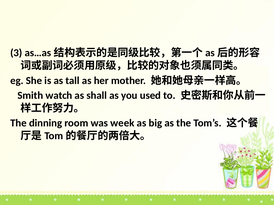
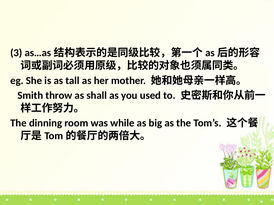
watch: watch -> throw (59, 96)
week: week -> while (122, 123)
